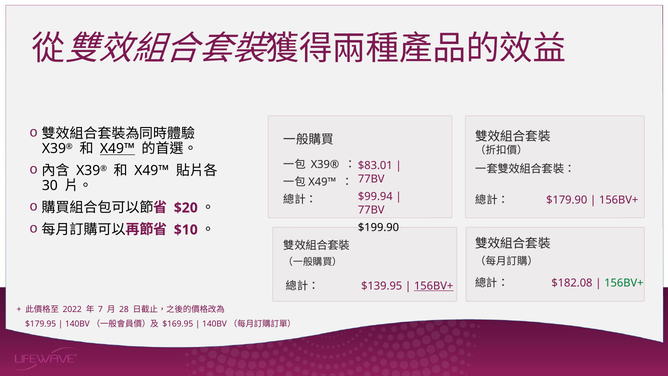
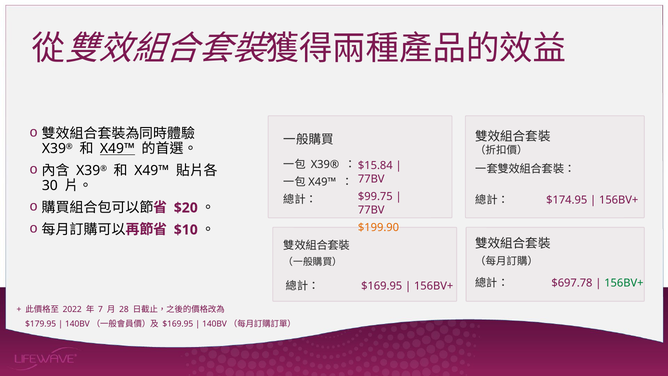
$83.01: $83.01 -> $15.84 (375, 165)
$99.94: $99.94 -> $99.75 (375, 196)
$179.90: $179.90 -> $174.95 (567, 200)
$199.90 colour: black -> orange (379, 227)
$182.08: $182.08 -> $697.78 (572, 283)
$139.95: $139.95 -> $169.95 (382, 286)
156BV+ underline: present -> none (434, 286)
